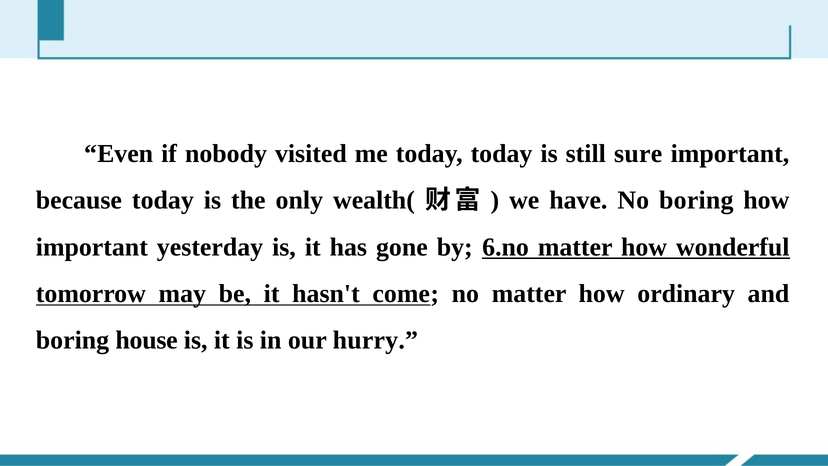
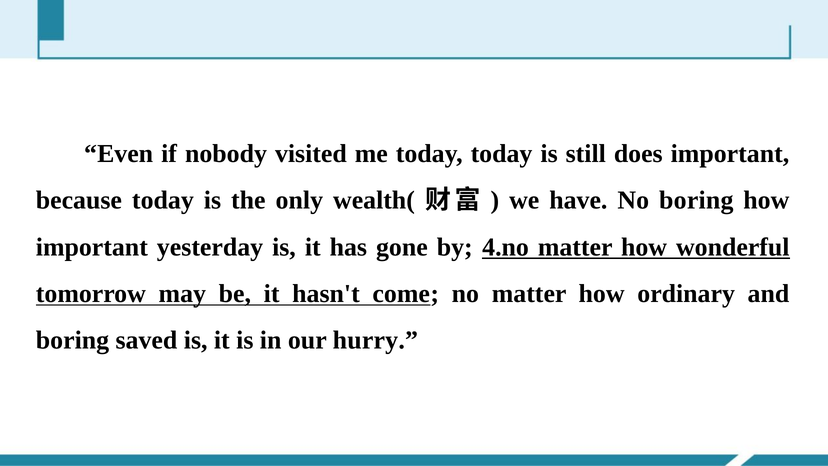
sure: sure -> does (638, 154)
6.no: 6.no -> 4.no (506, 247)
house: house -> saved (146, 340)
